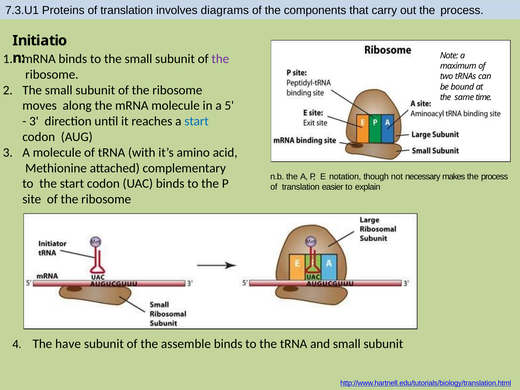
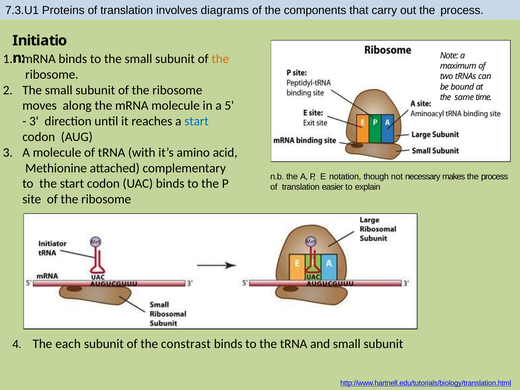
the colour: purple -> orange (220, 59)
have: have -> each (68, 344)
assemble: assemble -> constrast (186, 344)
